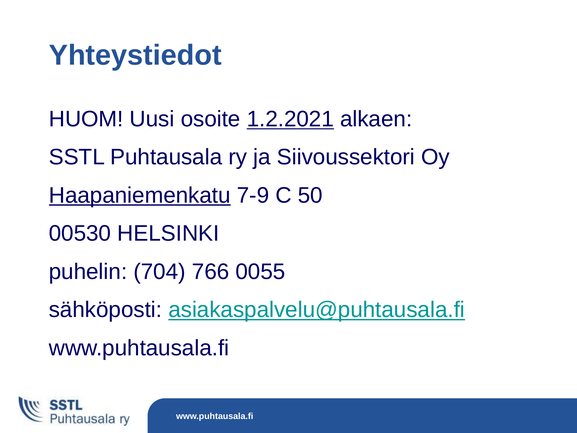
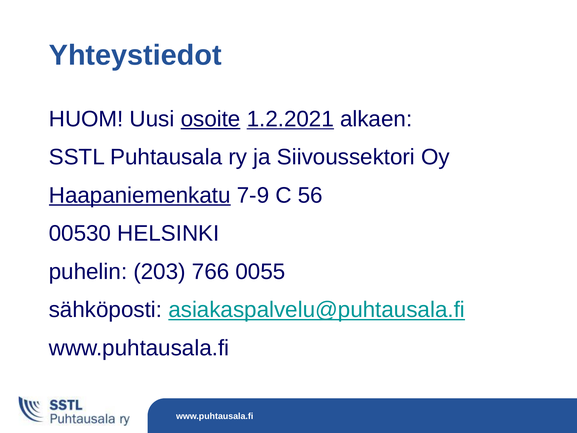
osoite underline: none -> present (211, 119)
50: 50 -> 56 (310, 195)
704: 704 -> 203 (160, 272)
